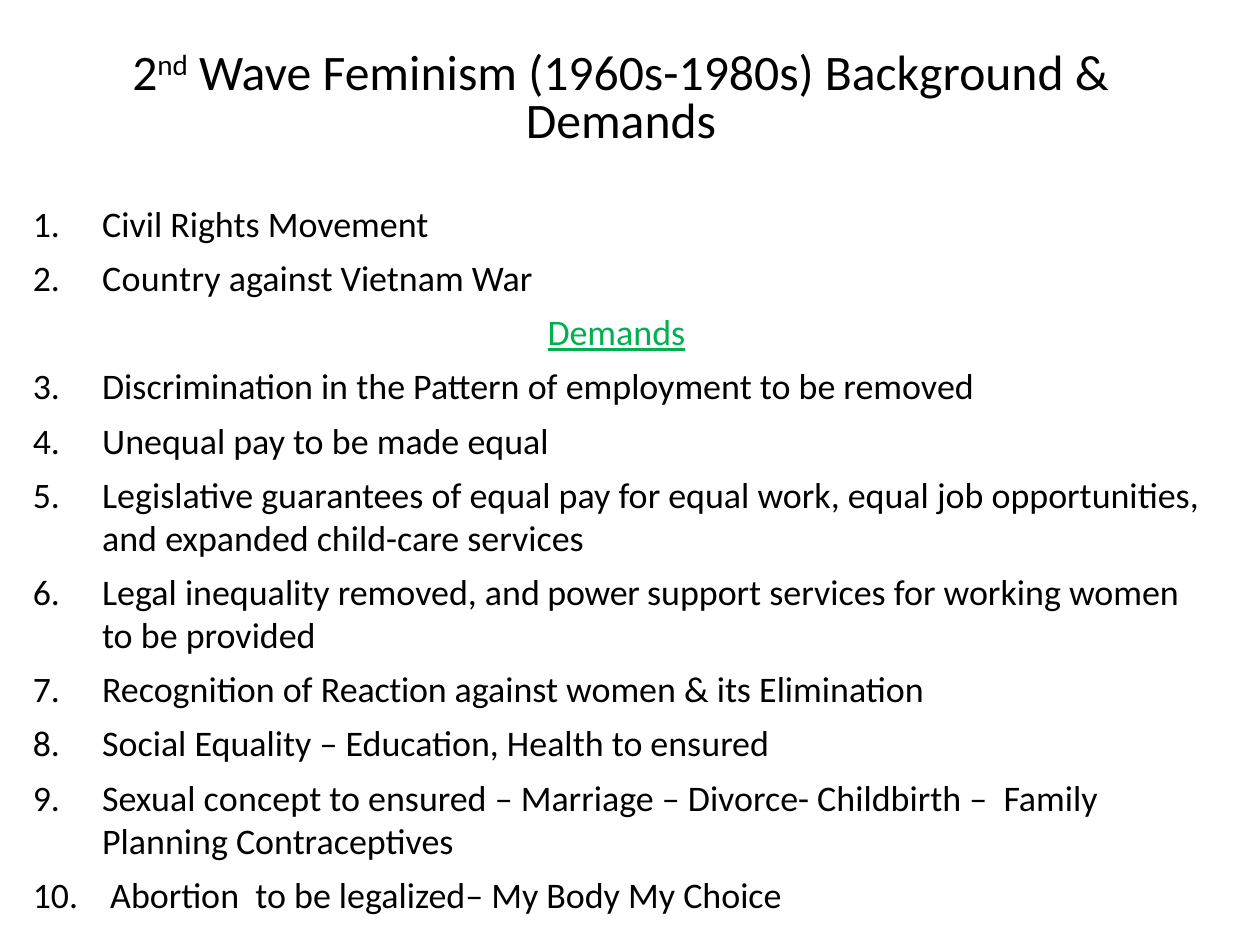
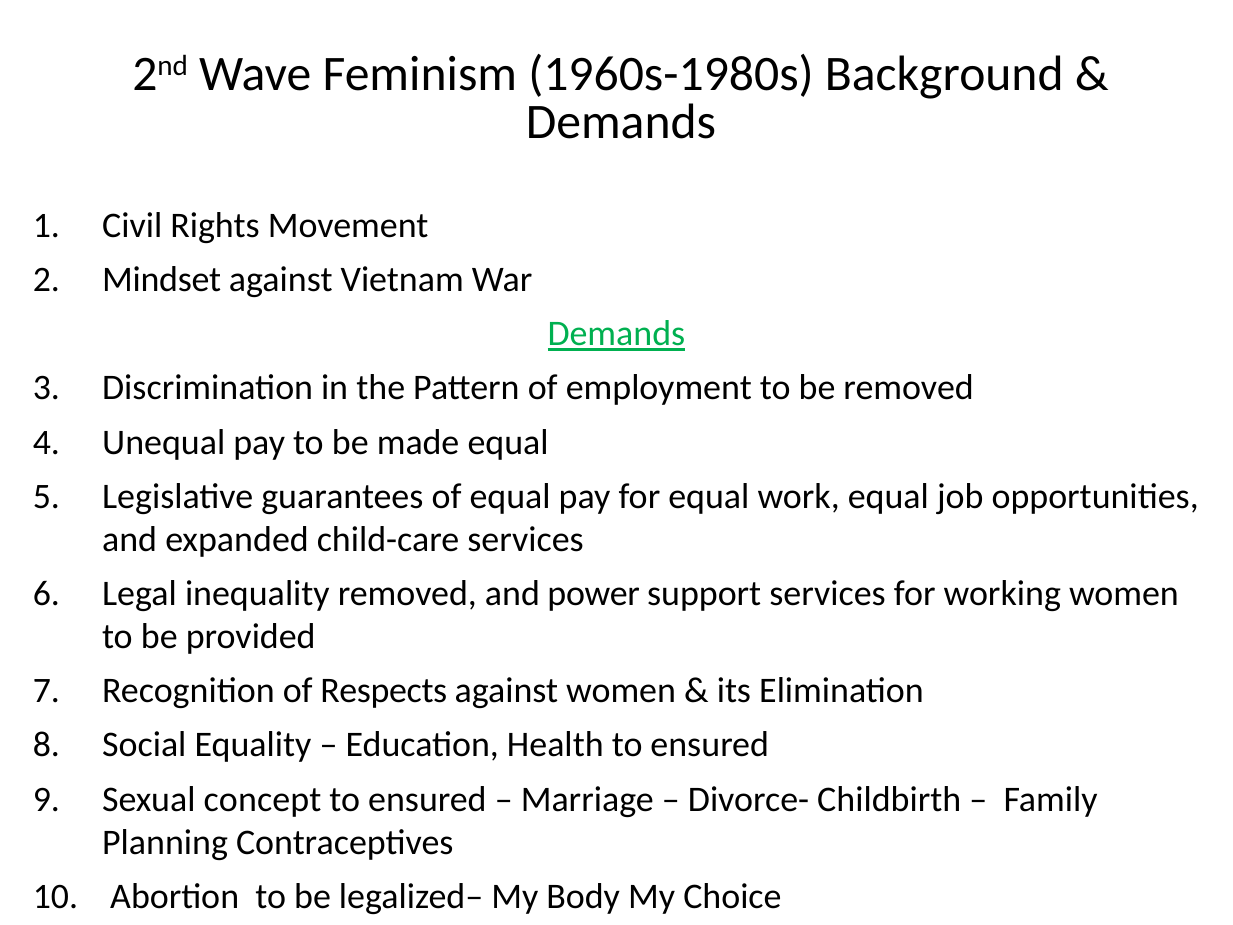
Country: Country -> Mindset (162, 280)
Reaction: Reaction -> Respects (384, 691)
